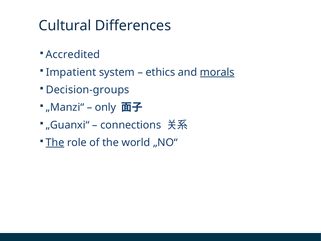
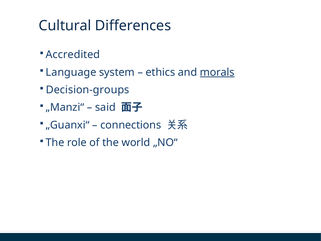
Impatient: Impatient -> Language (71, 72)
only: only -> said (105, 107)
The underline: present -> none (55, 142)
